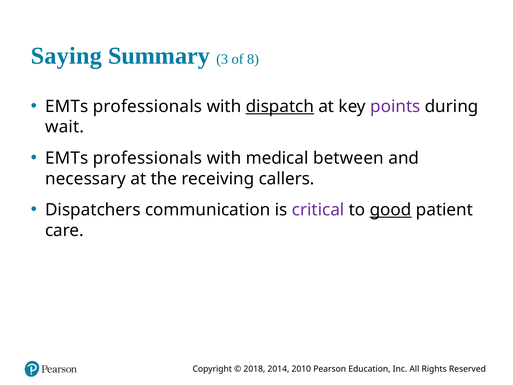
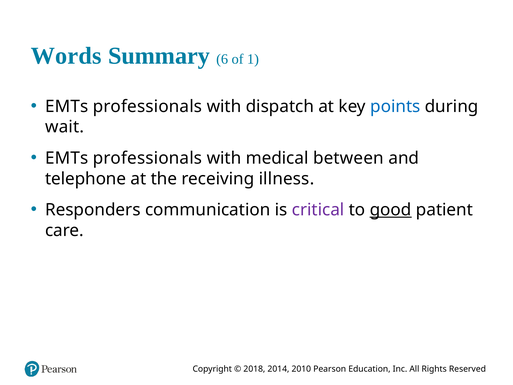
Saying: Saying -> Words (66, 56)
3: 3 -> 6 (222, 59)
8: 8 -> 1 (253, 59)
dispatch underline: present -> none (280, 106)
points colour: purple -> blue (395, 106)
necessary: necessary -> telephone (86, 179)
callers: callers -> illness (286, 179)
Dispatchers: Dispatchers -> Responders (93, 210)
